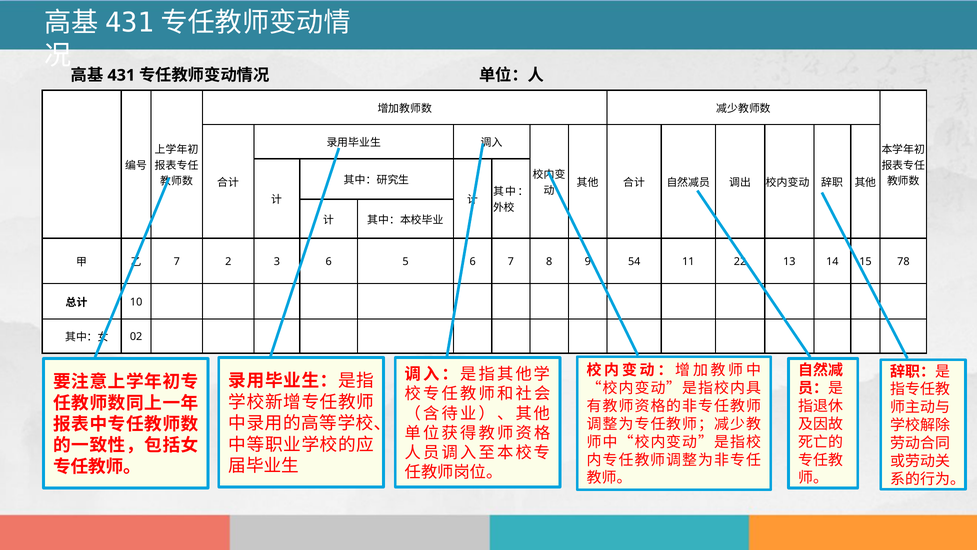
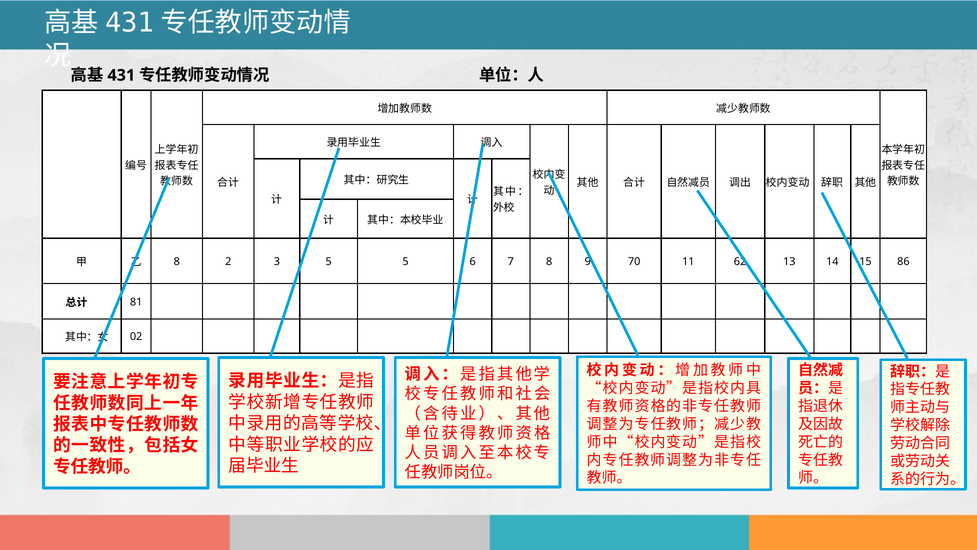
7: 7 -> 8 (177, 261)
3 6: 6 -> 5 (329, 261)
54: 54 -> 70 (634, 261)
22: 22 -> 62 (740, 261)
78: 78 -> 86 (903, 261)
10: 10 -> 81 (136, 302)
